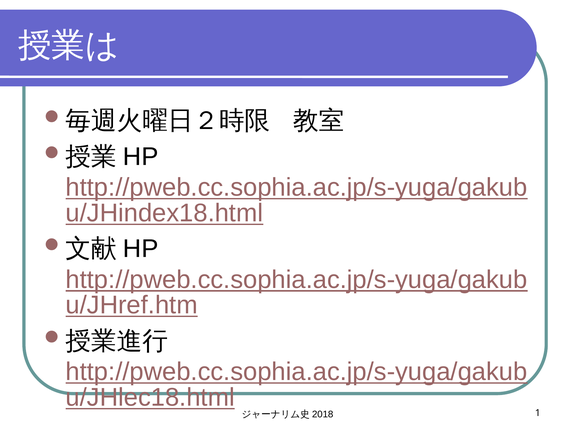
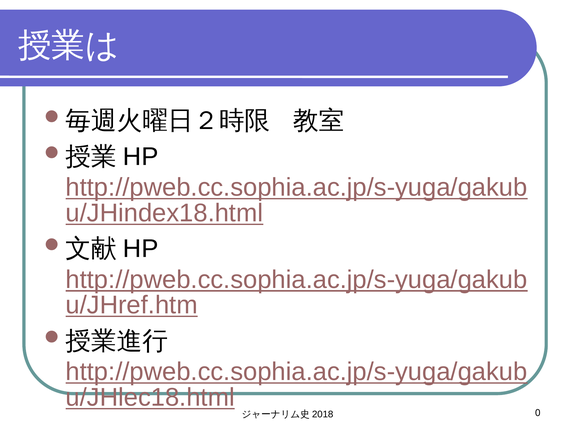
1: 1 -> 0 (538, 412)
